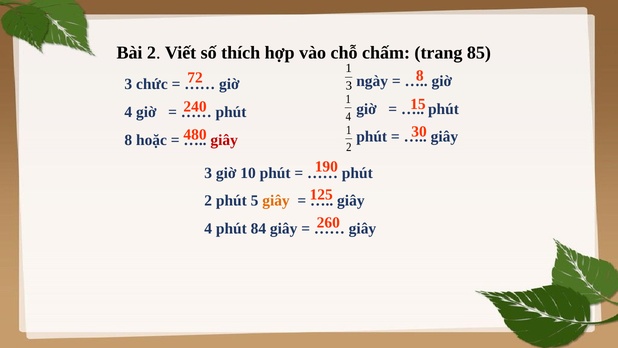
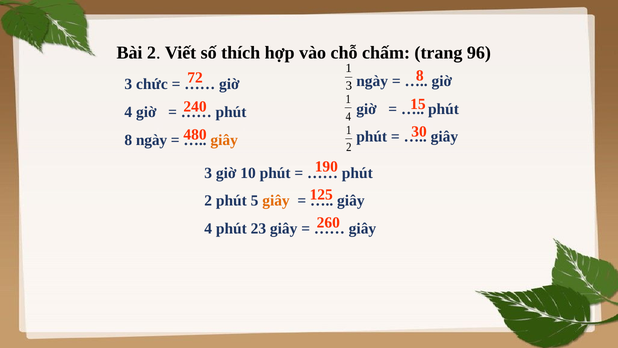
85: 85 -> 96 (479, 53)
8 hoặc: hoặc -> ngày (152, 140)
giây colour: red -> orange (224, 140)
84: 84 -> 23 (258, 228)
